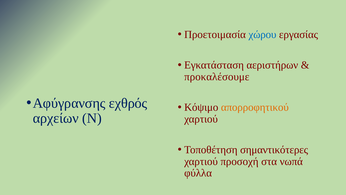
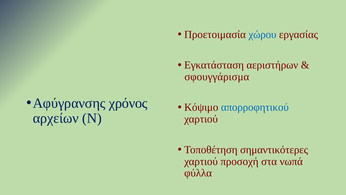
προκαλέσουμε: προκαλέσουμε -> σφουγγάρισμα (217, 77)
εχθρός: εχθρός -> χρόνος (128, 103)
απορροφητικού colour: orange -> blue (255, 107)
